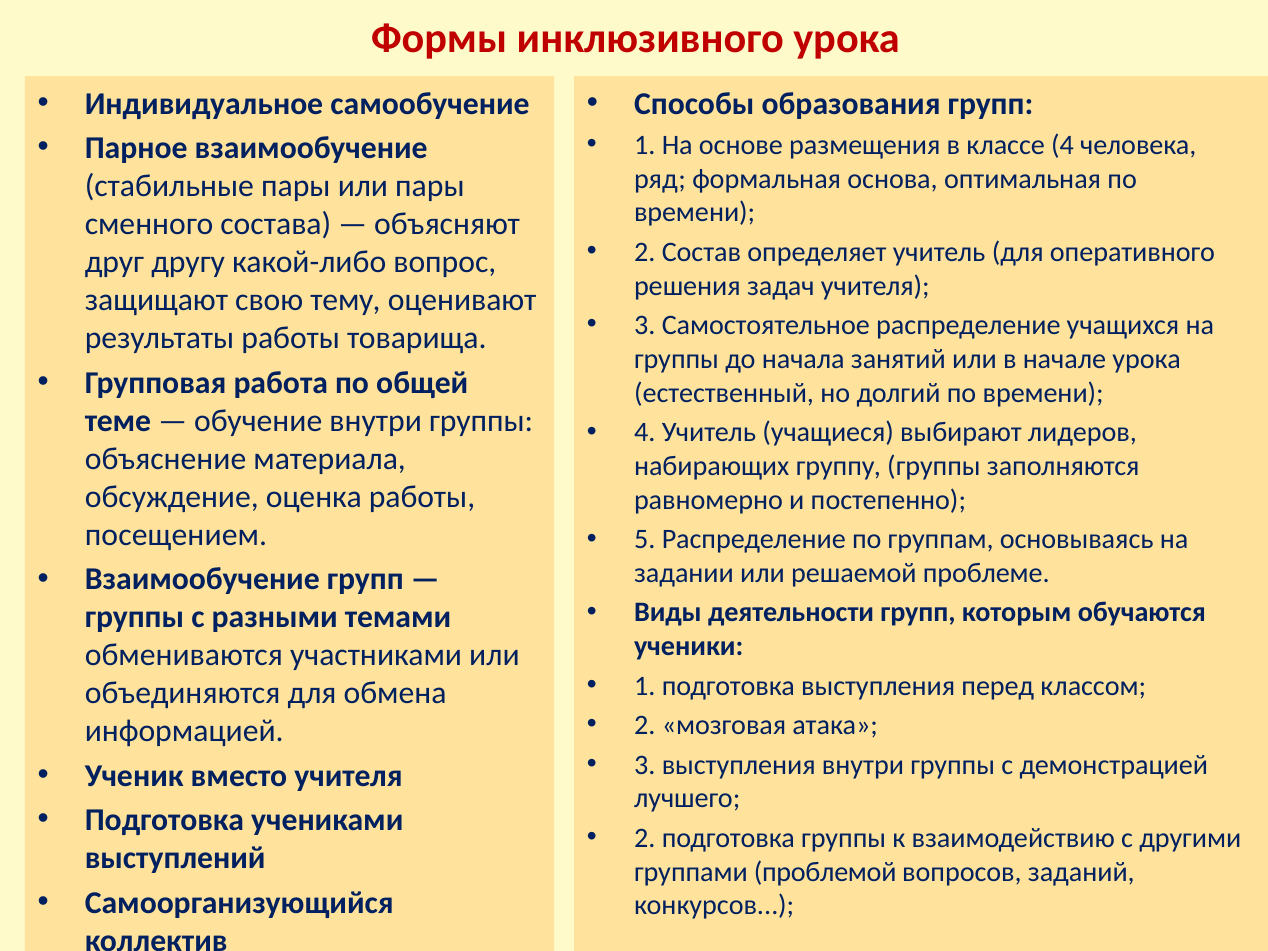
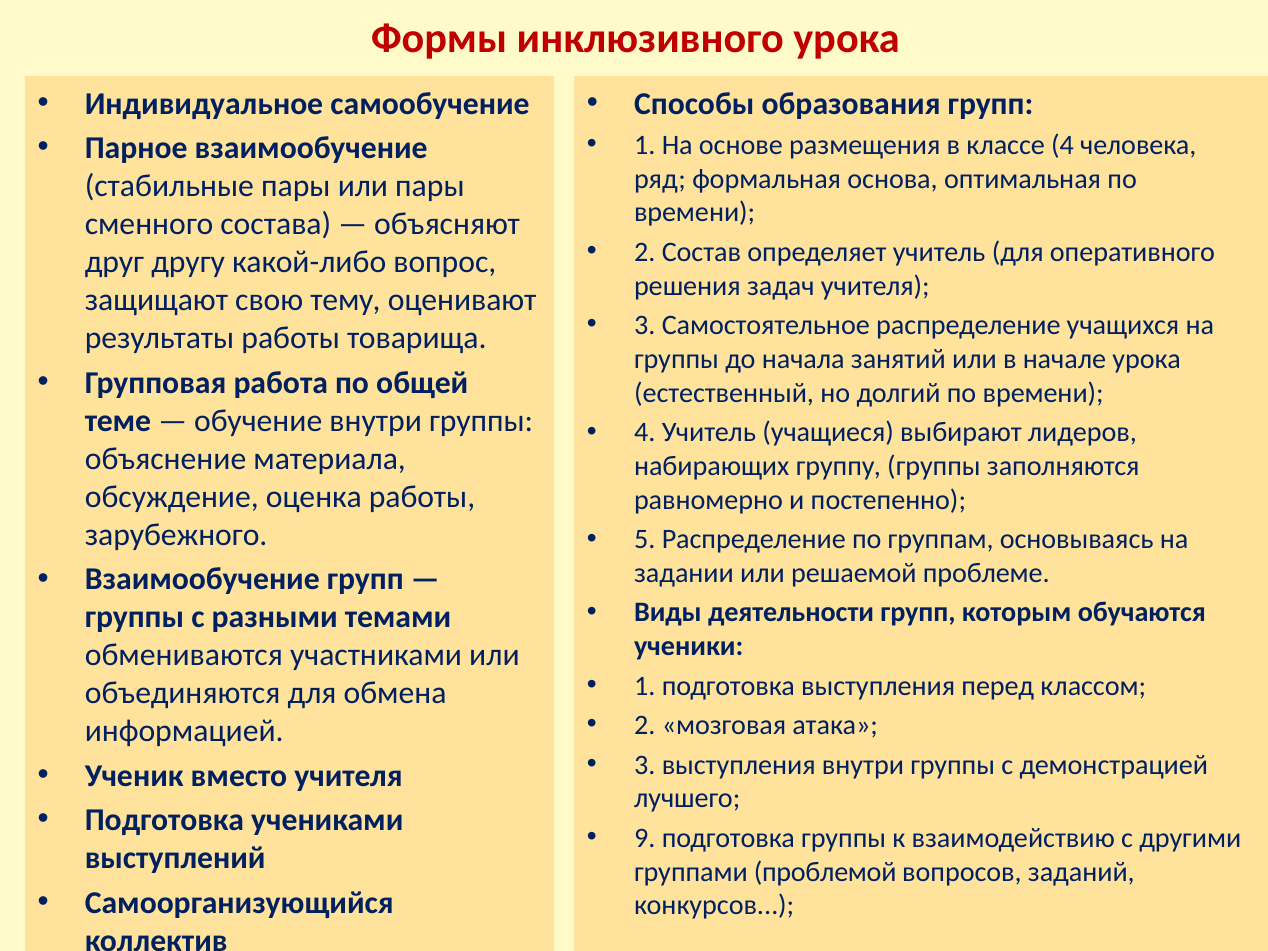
посещением: посещением -> зарубежного (176, 535)
2: 2 -> 9 (645, 838)
